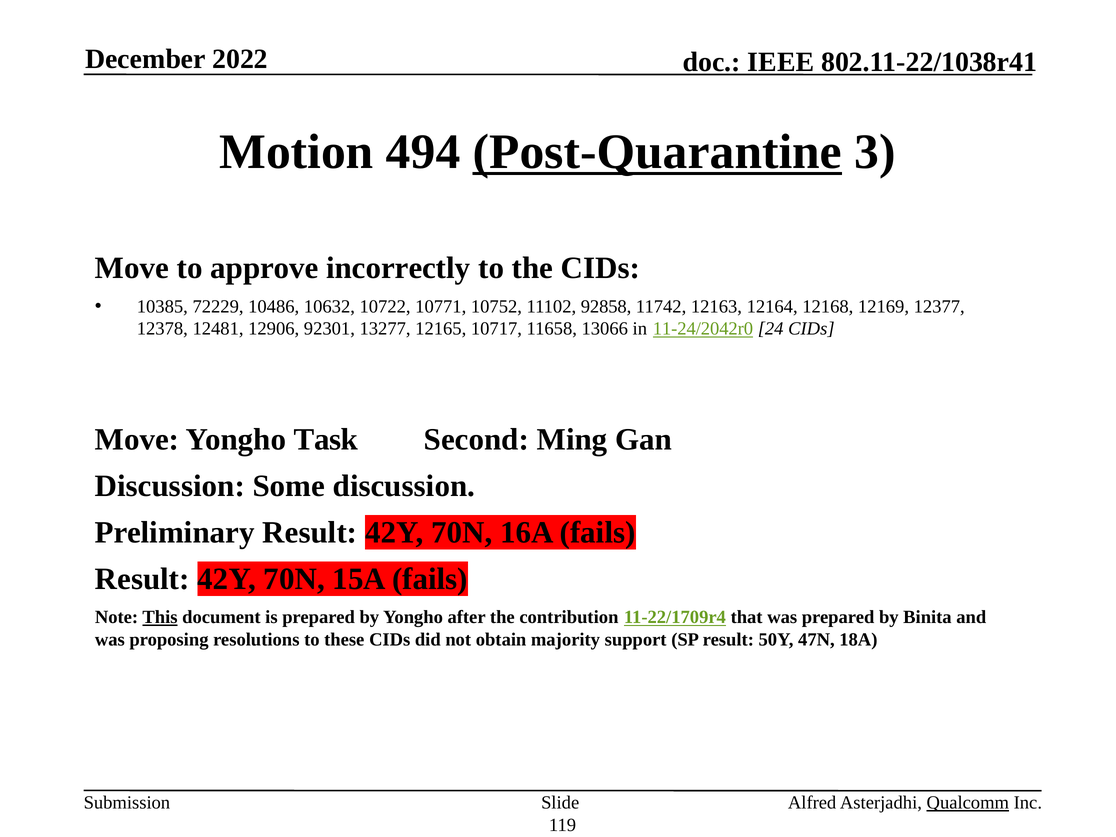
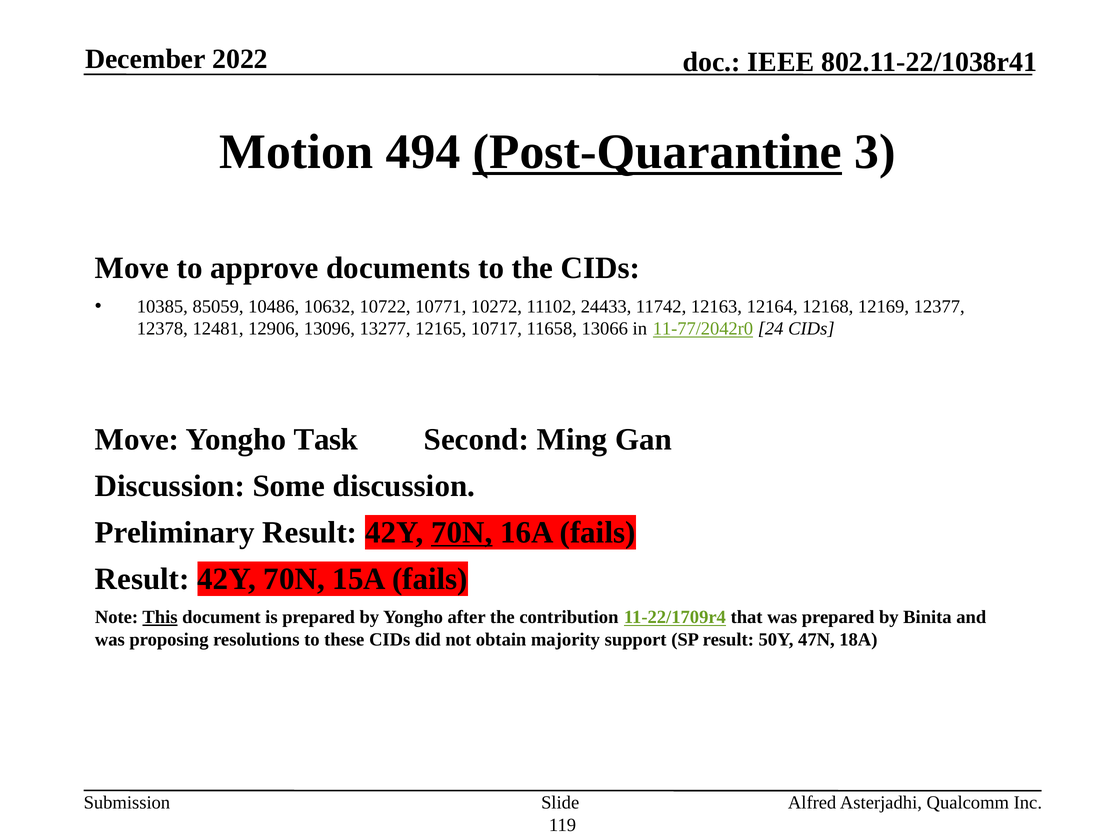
incorrectly: incorrectly -> documents (398, 268)
72229: 72229 -> 85059 (218, 306)
10752: 10752 -> 10272 (496, 306)
92858: 92858 -> 24433 (606, 306)
92301: 92301 -> 13096 (329, 329)
11-24/2042r0: 11-24/2042r0 -> 11-77/2042r0 (703, 329)
70N underline: none -> present (462, 532)
Qualcomm underline: present -> none (968, 803)
